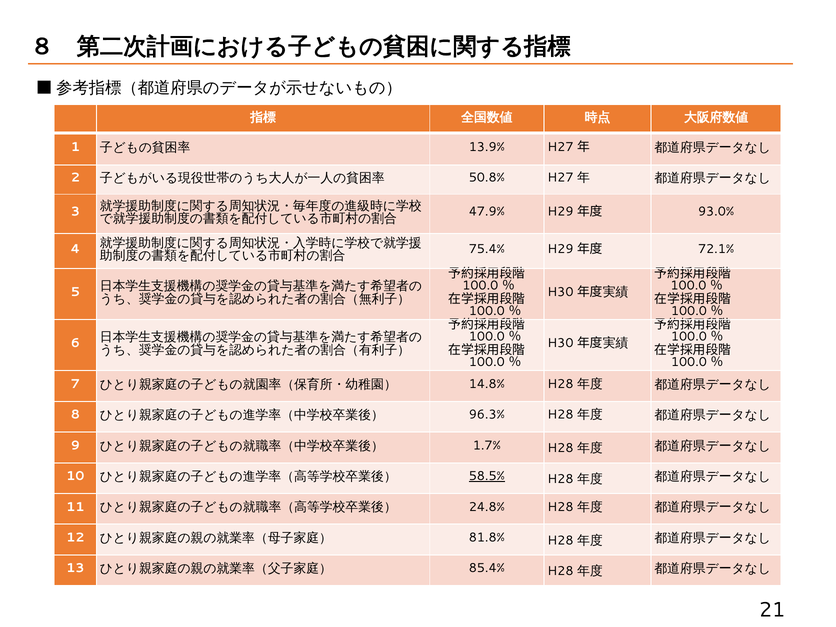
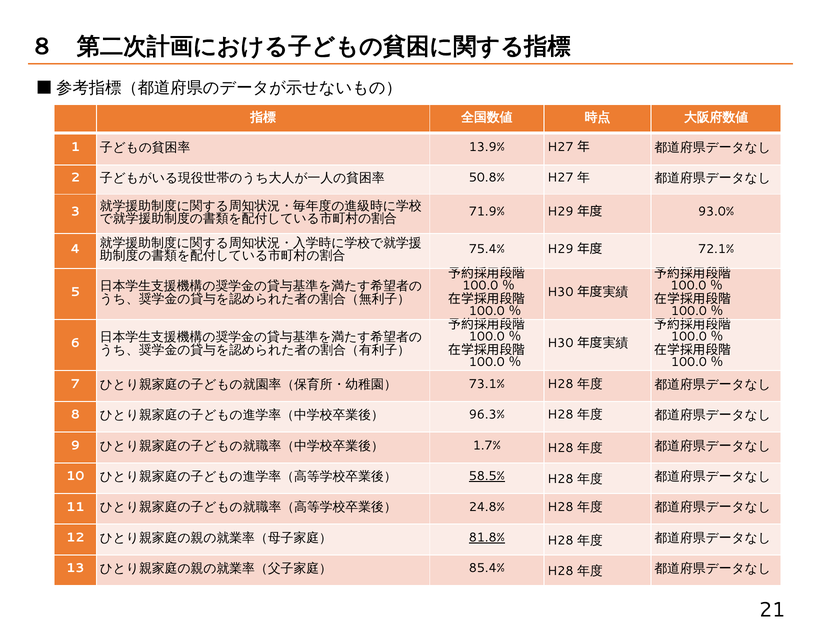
47.9%: 47.9% -> 71.9% (487, 212)
14.8%: 14.8% -> 73.1% (487, 384)
81.8% underline: none -> present (487, 538)
